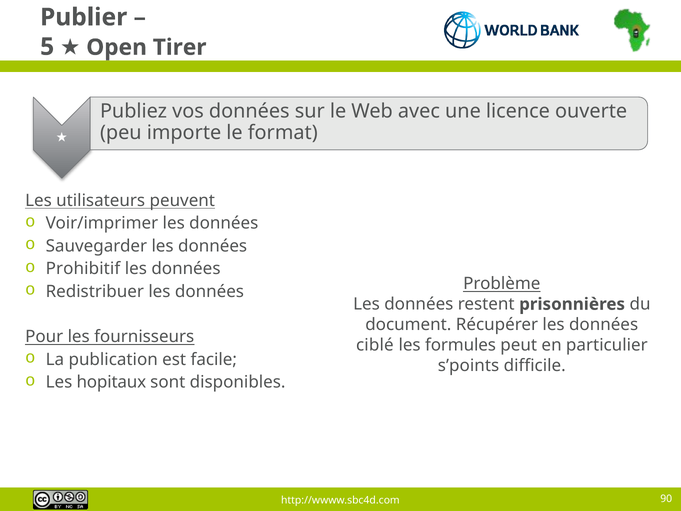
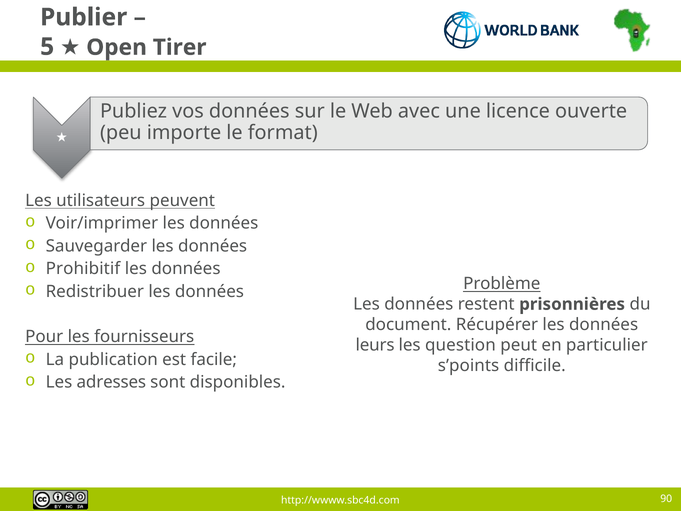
ciblé: ciblé -> leurs (375, 345)
formules: formules -> question (460, 345)
hopitaux: hopitaux -> adresses (111, 382)
